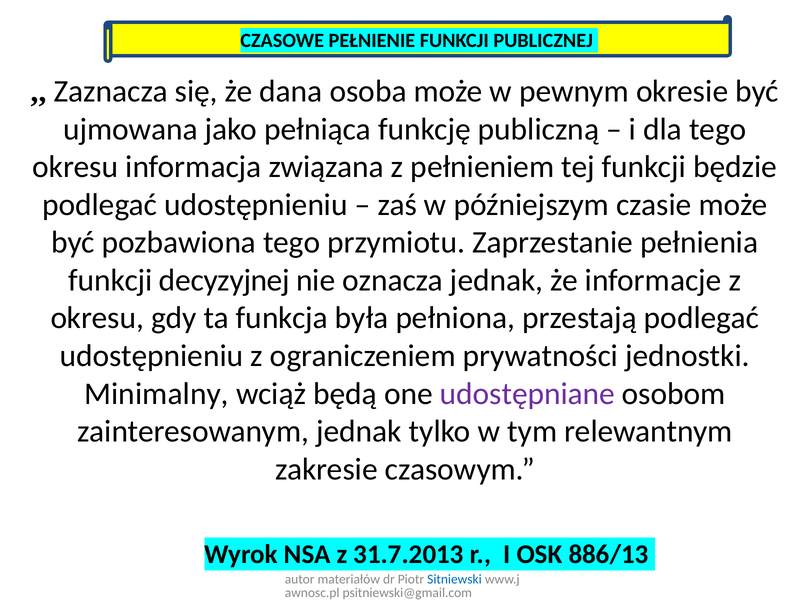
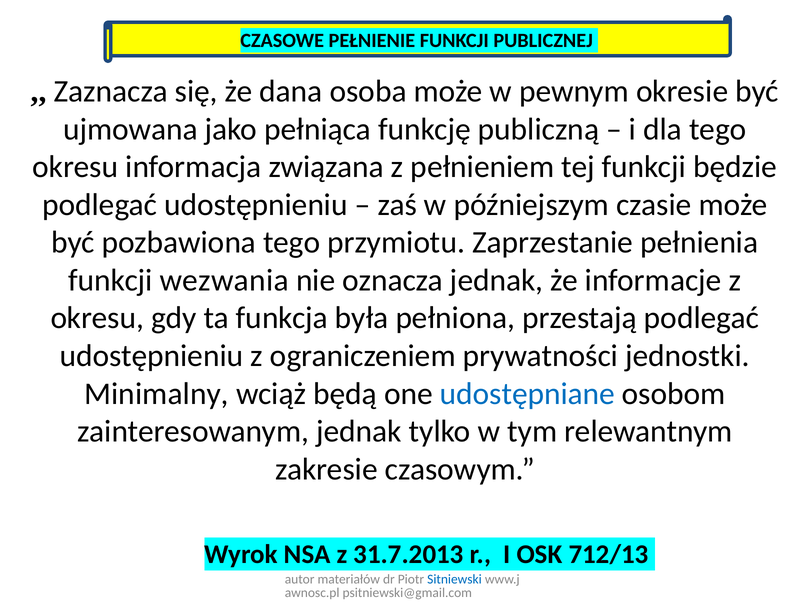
decyzyjnej: decyzyjnej -> wezwania (224, 281)
udostępniane colour: purple -> blue (527, 394)
886/13: 886/13 -> 712/13 (608, 555)
